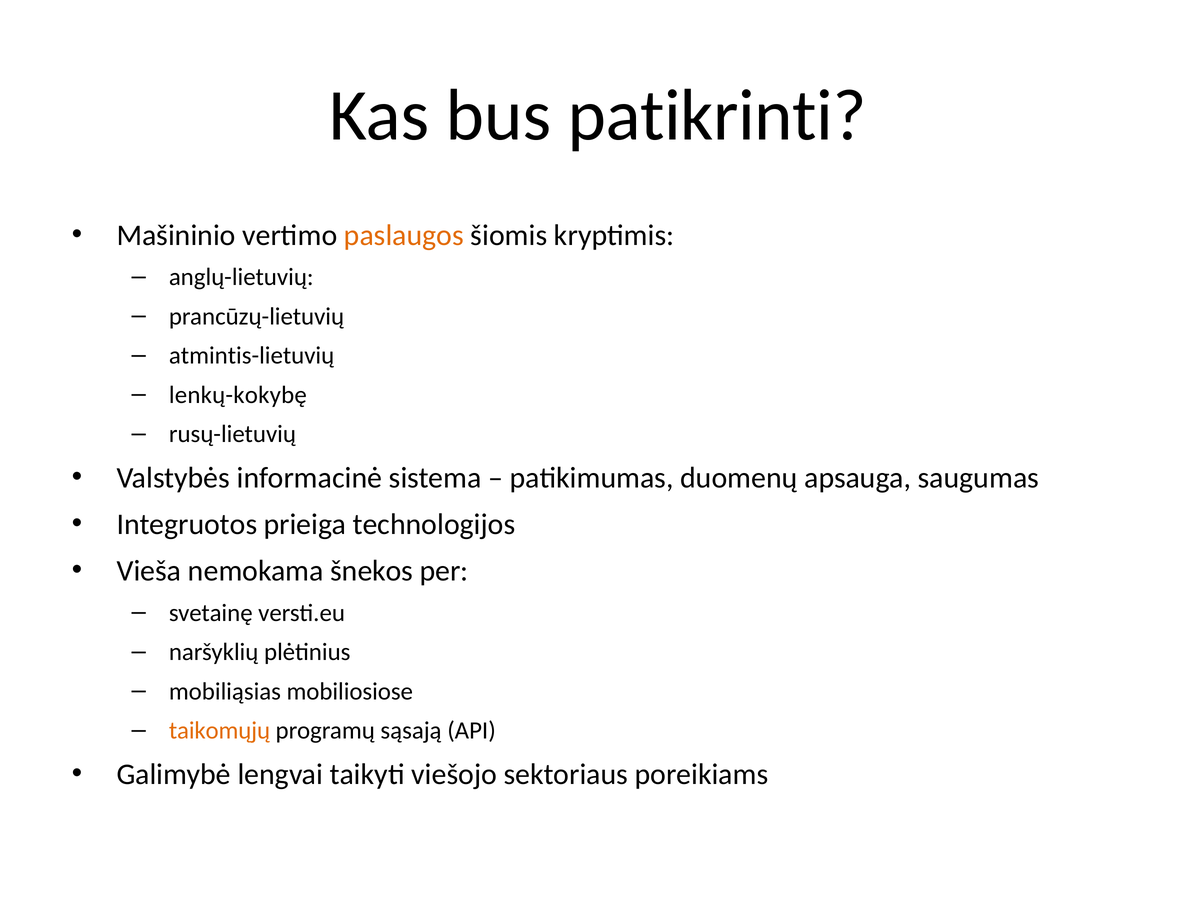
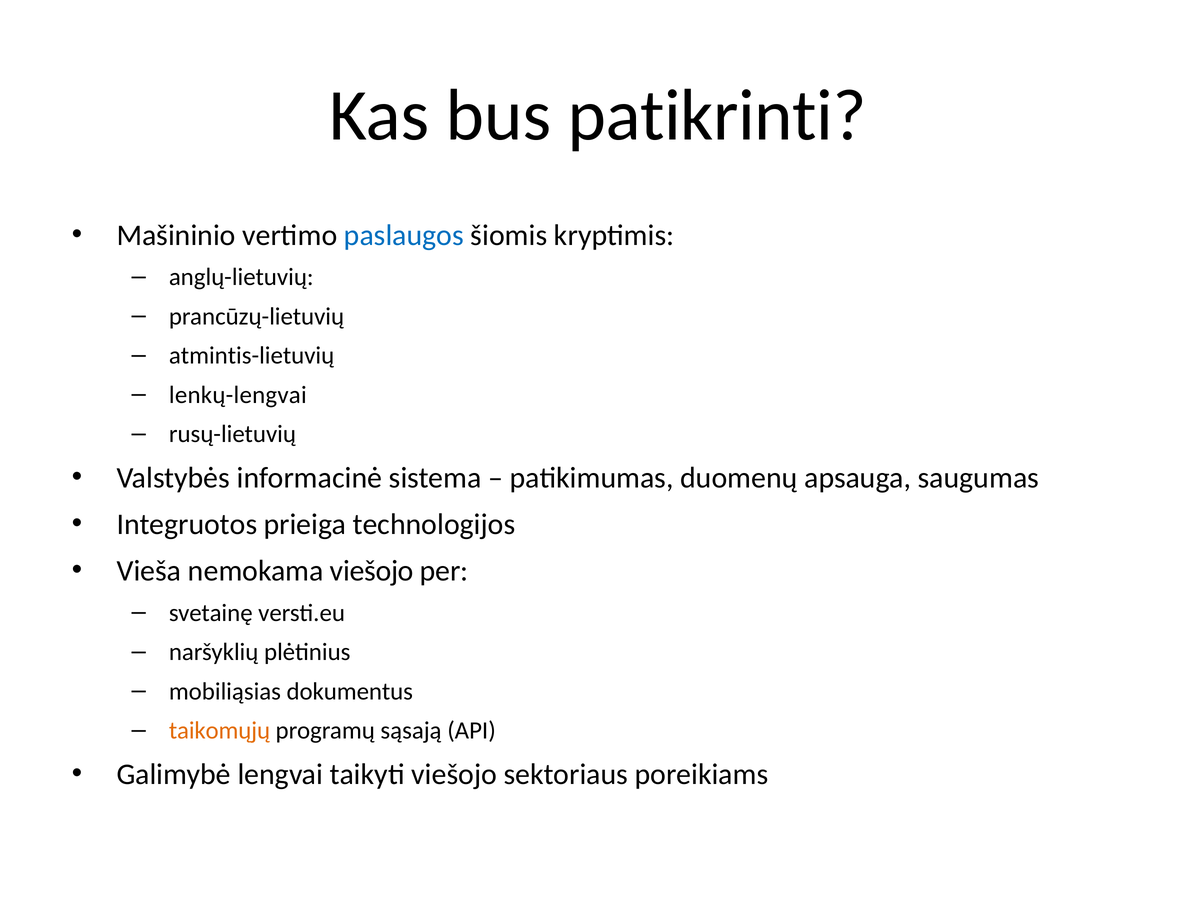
paslaugos colour: orange -> blue (404, 235)
lenkų-kokybę: lenkų-kokybę -> lenkų-lengvai (238, 395)
nemokama šnekos: šnekos -> viešojo (372, 571)
mobiliosiose: mobiliosiose -> dokumentus (350, 691)
